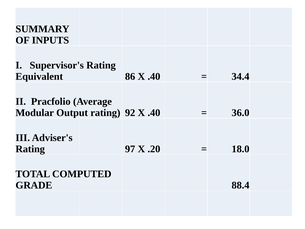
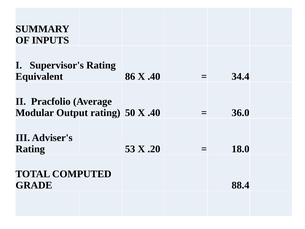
92: 92 -> 50 (130, 113)
97: 97 -> 53 (130, 149)
